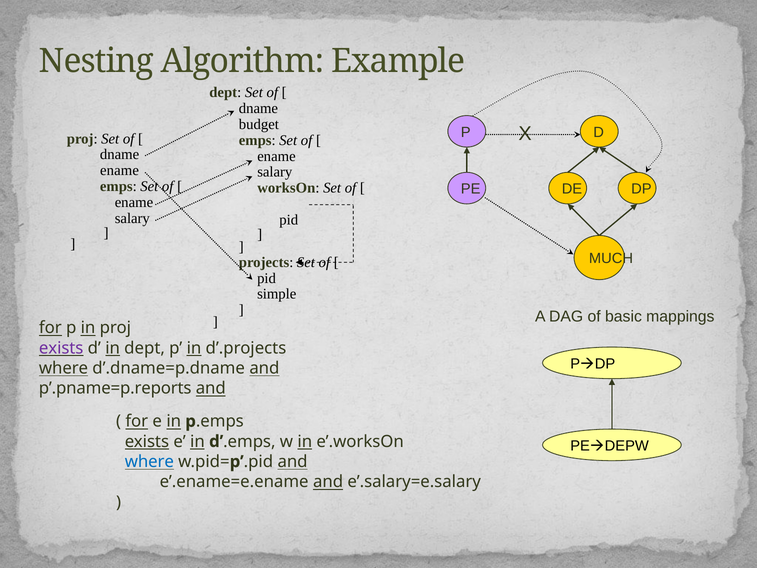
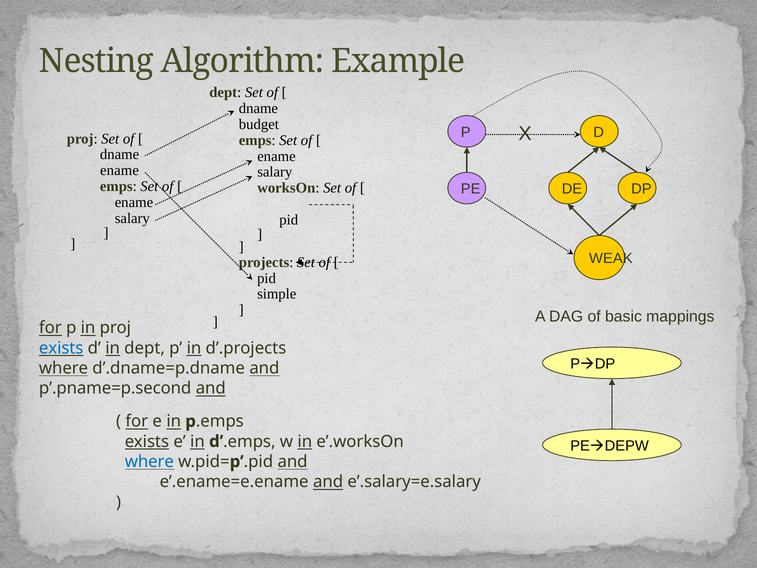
MUCH: MUCH -> WEAK (611, 258)
exists colour: purple -> blue (61, 348)
p’.pname=p.reports: p’.pname=p.reports -> p’.pname=p.second (115, 388)
